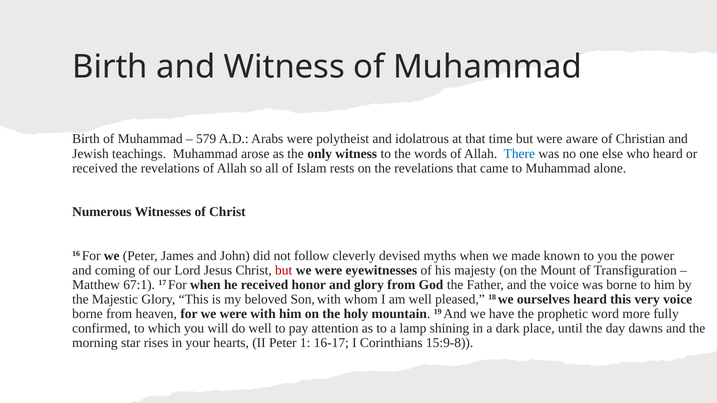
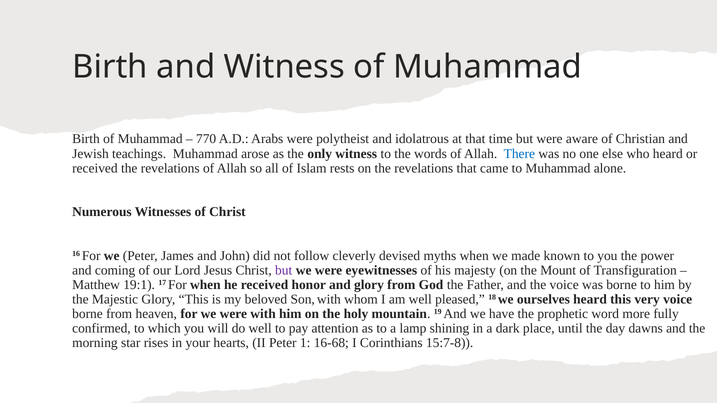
579: 579 -> 770 (206, 139)
but colour: red -> purple (284, 271)
67:1: 67:1 -> 19:1 (139, 285)
16-17: 16-17 -> 16-68 (331, 343)
15:9-8: 15:9-8 -> 15:7-8 (450, 343)
